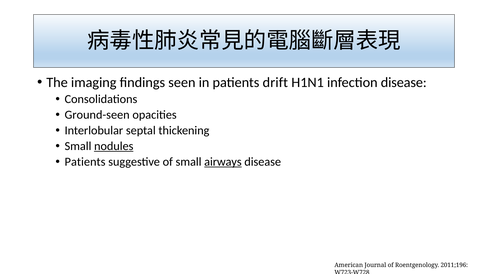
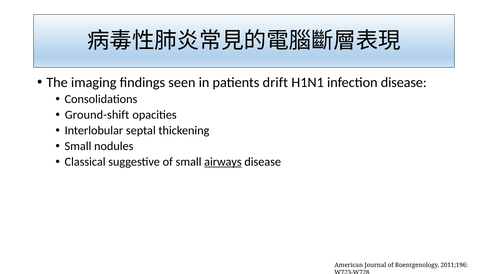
Ground-seen: Ground-seen -> Ground-shift (97, 115)
nodules underline: present -> none (114, 146)
Patients: Patients -> Classical (85, 162)
